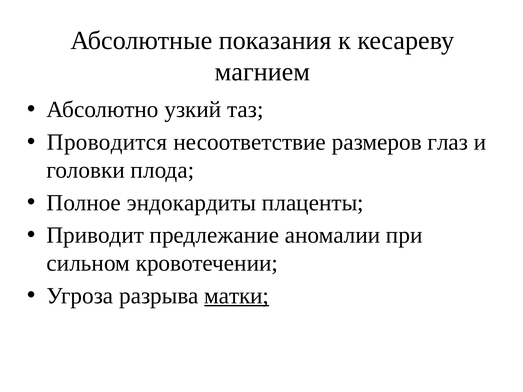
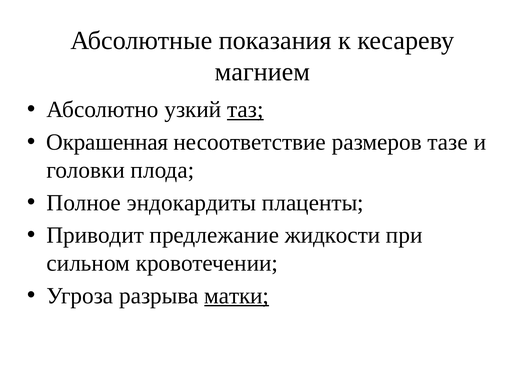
таз underline: none -> present (245, 110)
Проводится: Проводится -> Окрашенная (107, 142)
глаз: глаз -> тазе (448, 142)
аномалии: аномалии -> жидкости (332, 235)
